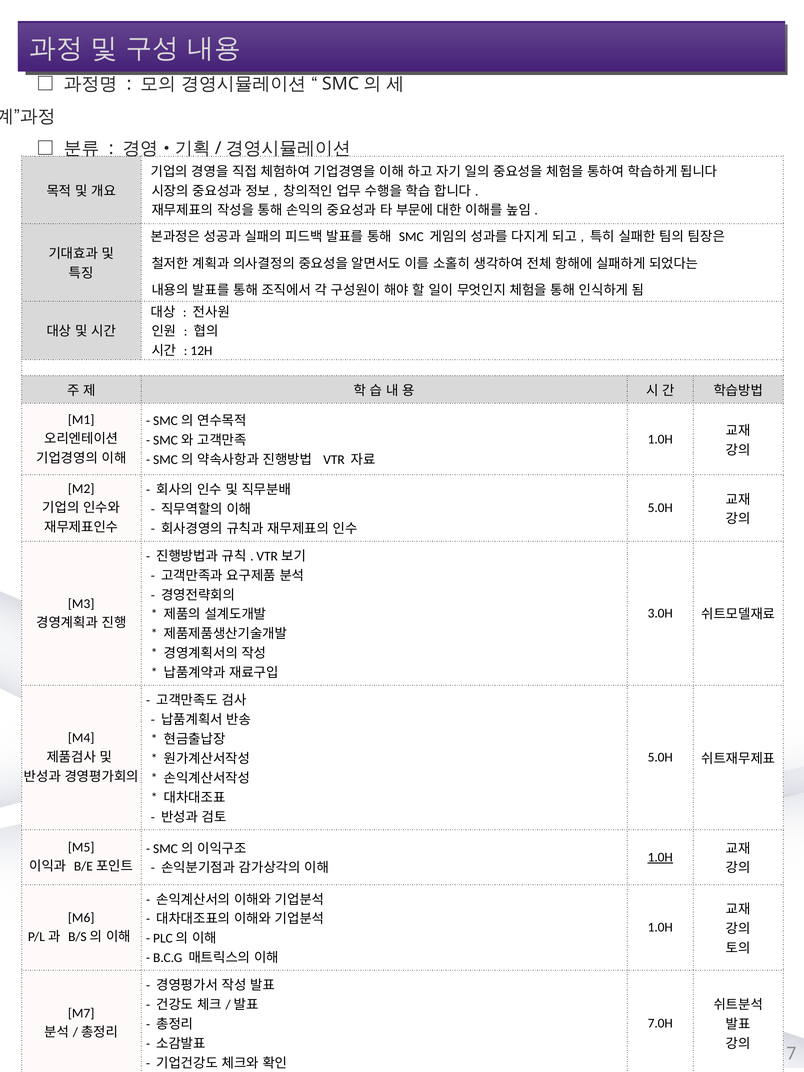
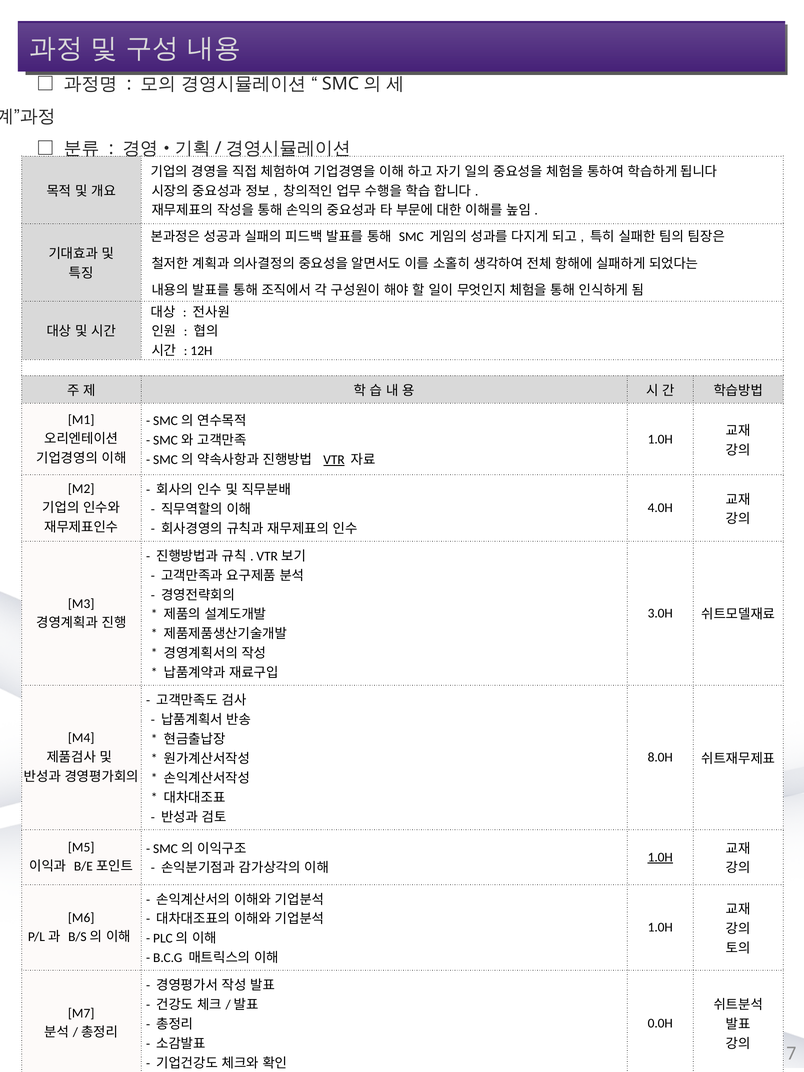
VTR underline: none -> present (334, 460)
5.0H: 5.0H -> 4.0H (660, 508)
5.0H: 5.0H -> 8.0H (660, 757)
7.0H: 7.0H -> 0.0H (660, 1023)
